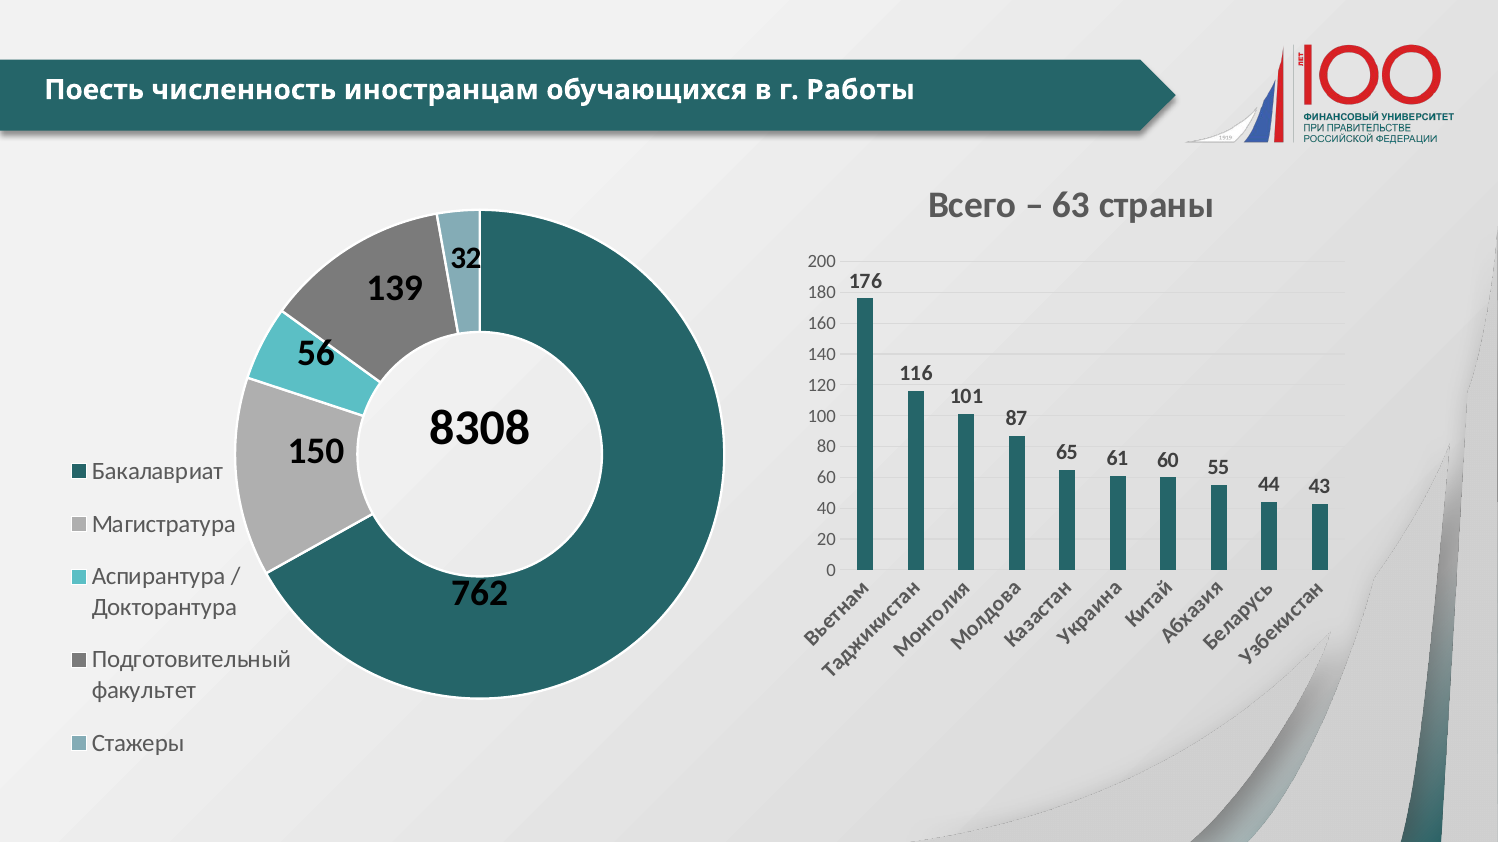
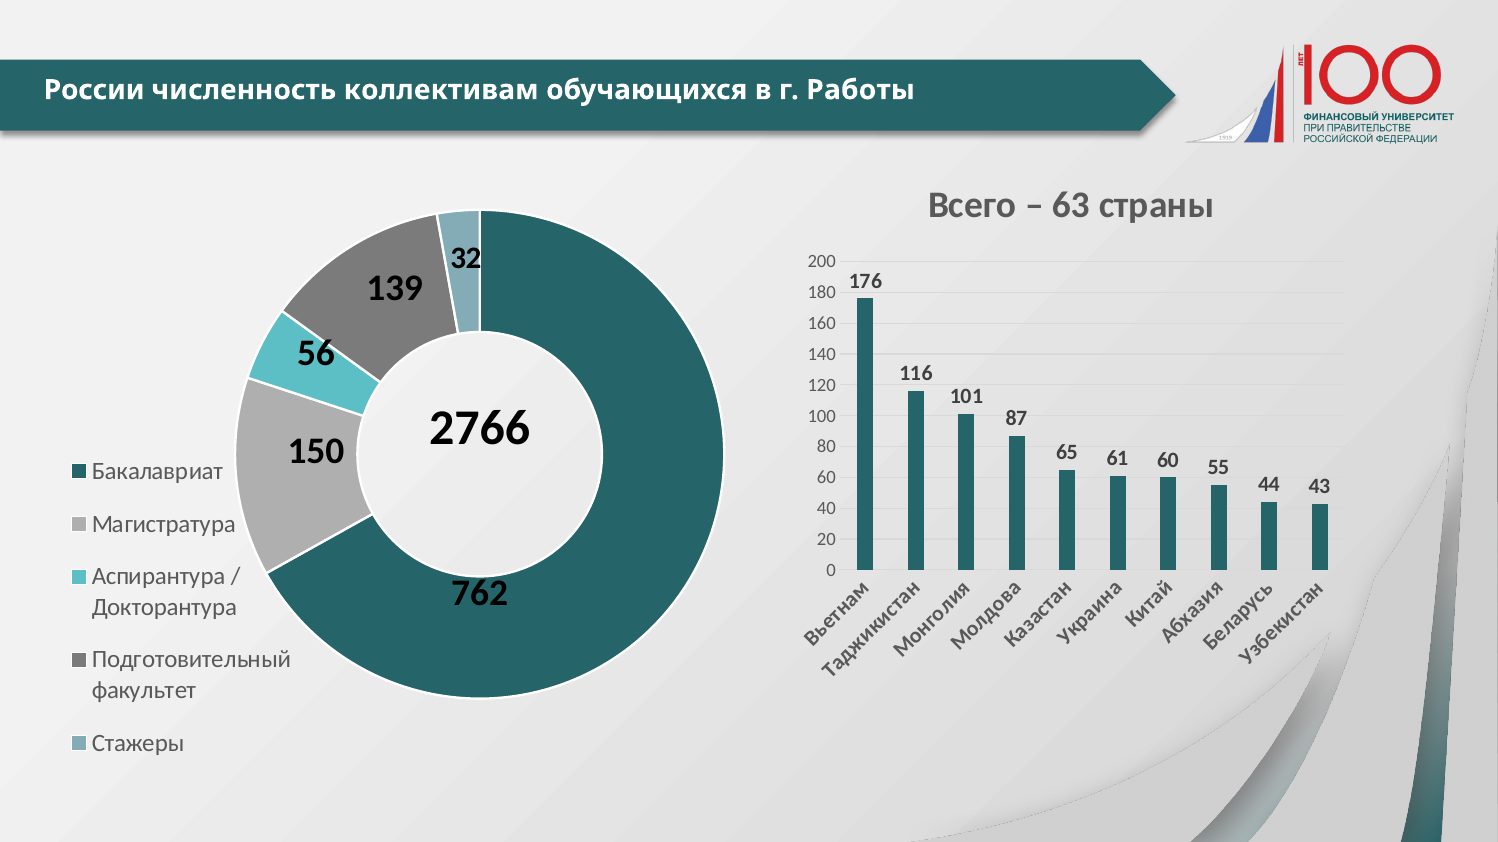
Поесть: Поесть -> России (94, 90)
иностранцам: иностранцам -> коллективам (441, 90)
8308: 8308 -> 2766 (480, 428)
